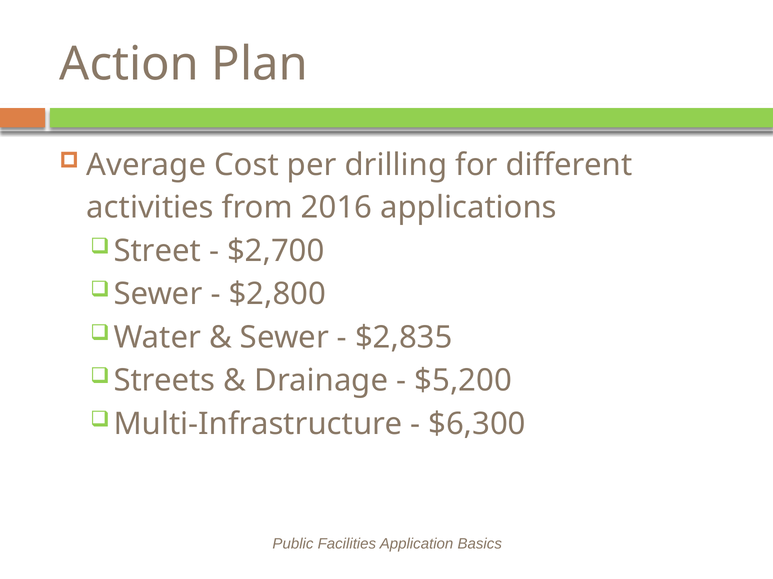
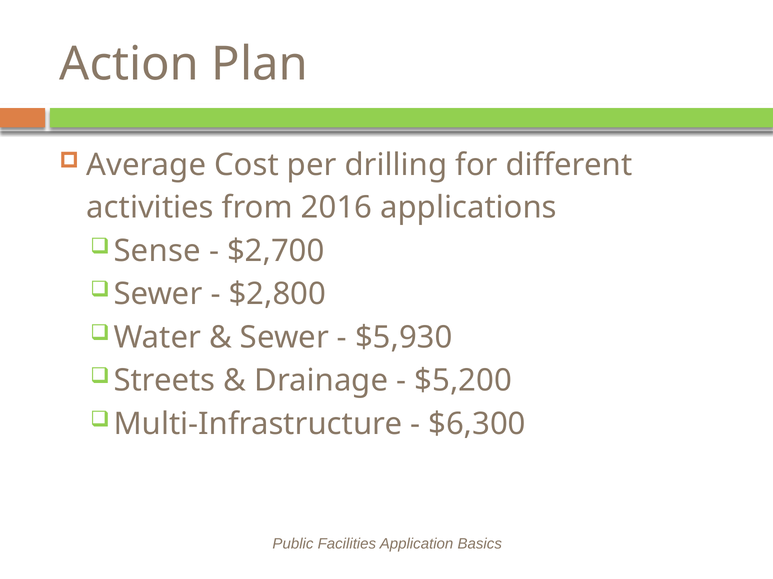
Street: Street -> Sense (157, 251)
$2,835: $2,835 -> $5,930 (404, 338)
